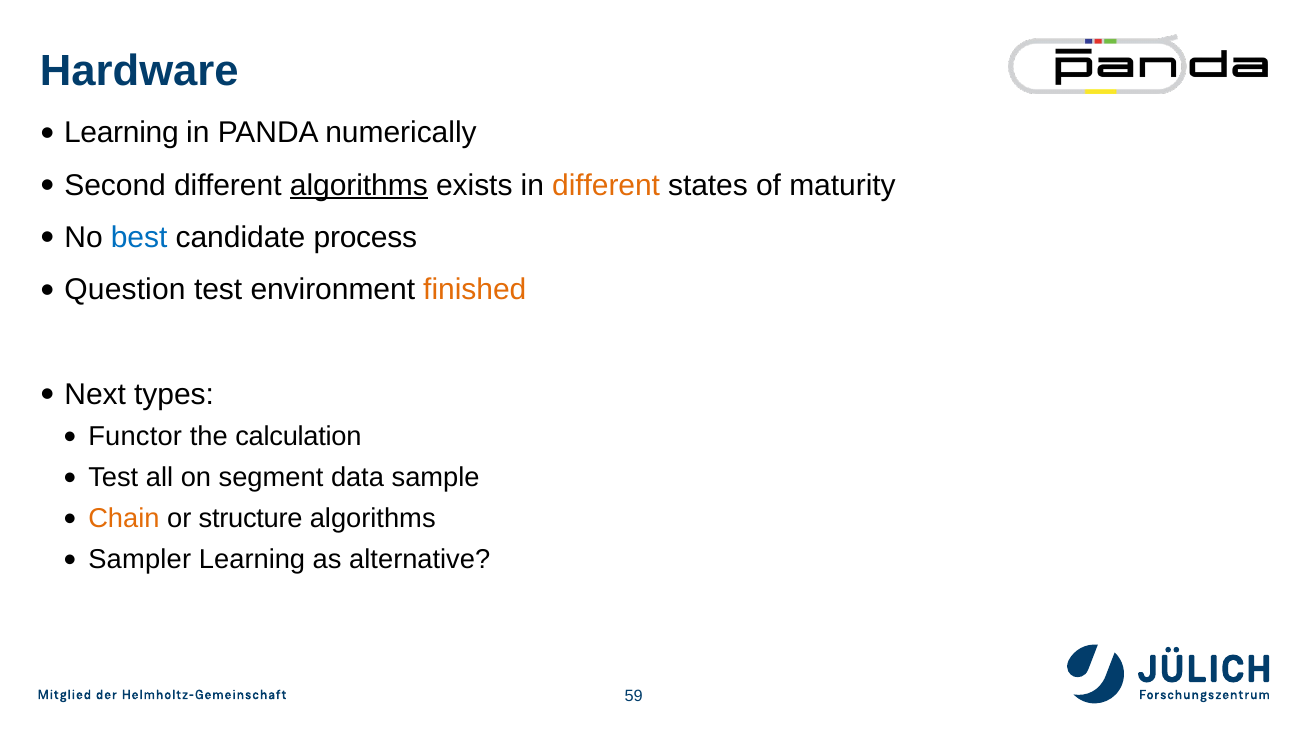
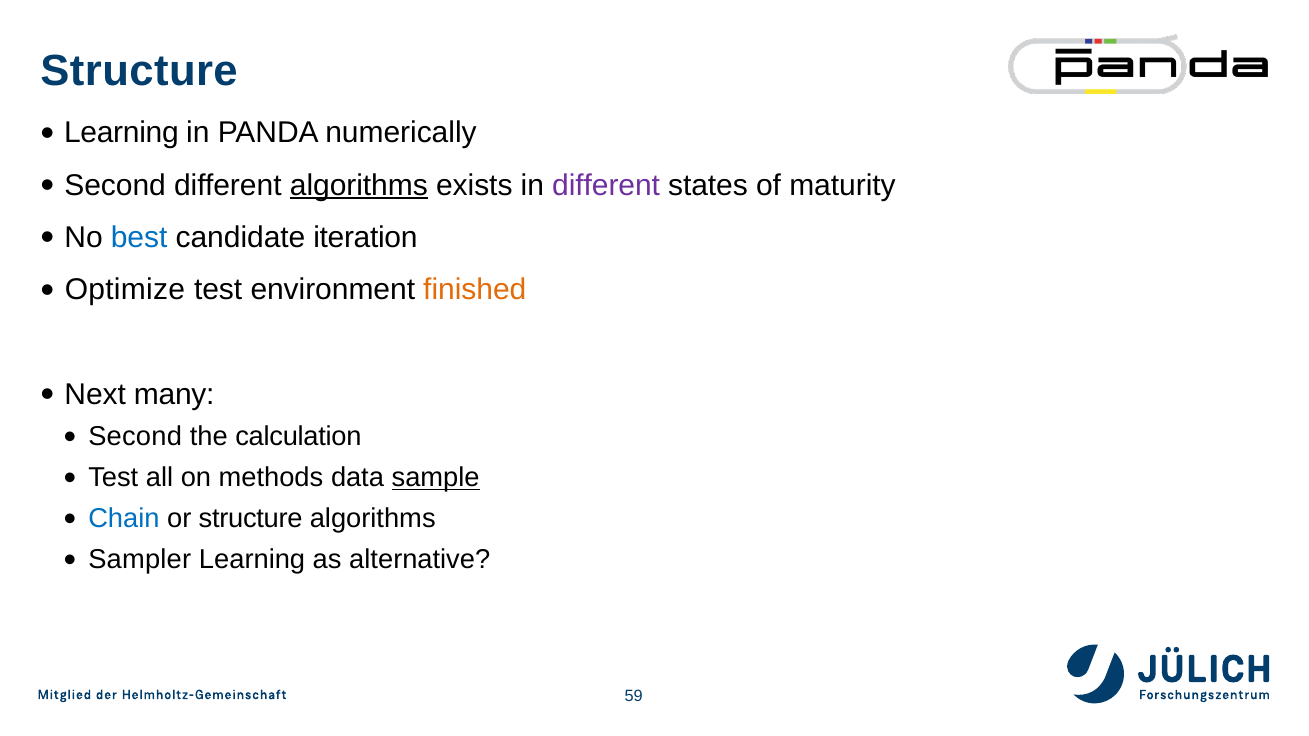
Hardware: Hardware -> Structure (139, 71)
different colour: orange -> purple (606, 185)
process: process -> iteration (365, 238)
Question: Question -> Optimize (125, 290)
types: types -> many (174, 395)
Functor: Functor -> Second (135, 437)
segment: segment -> methods (271, 478)
sample underline: none -> present (436, 478)
Chain colour: orange -> blue (124, 519)
